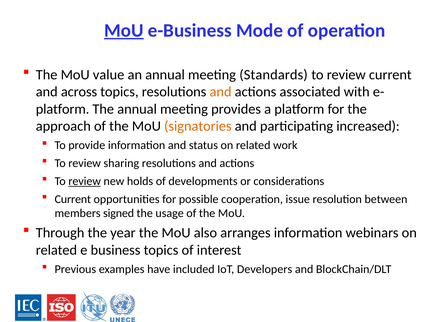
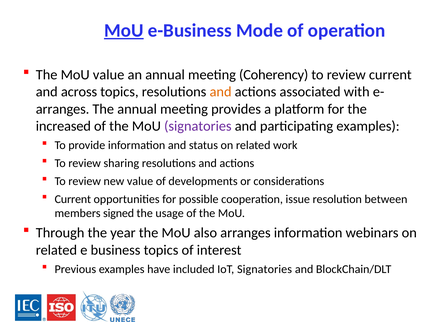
Standards: Standards -> Coherency (274, 75)
platform: platform -> arranges (63, 109)
approach: approach -> increased (63, 126)
signatories colour: orange -> purple (198, 126)
participating increased: increased -> examples (368, 126)
review underline: present -> none (85, 181)
new holds: holds -> value (140, 181)
IoT Developers: Developers -> Signatories (265, 270)
